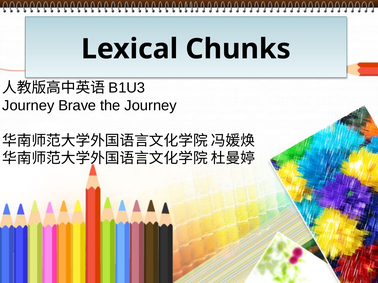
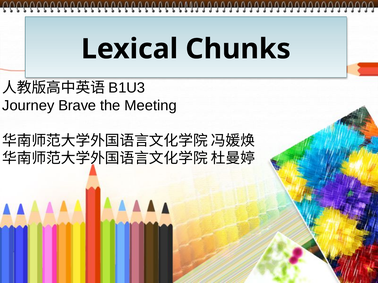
the Journey: Journey -> Meeting (151, 106)
